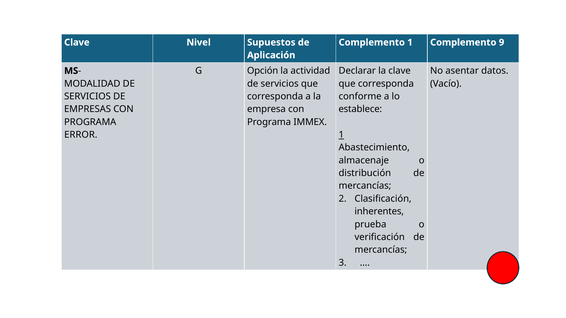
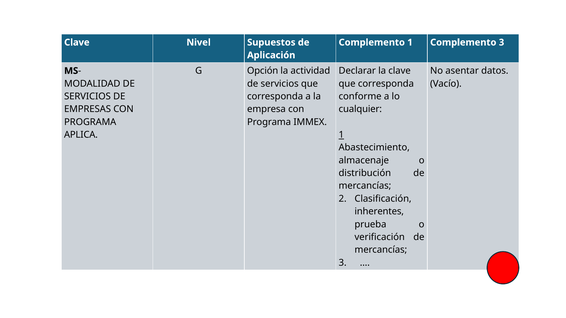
Complemento 9: 9 -> 3 (502, 42)
establece: establece -> cualquier (360, 109)
ERROR: ERROR -> APLICA (81, 135)
